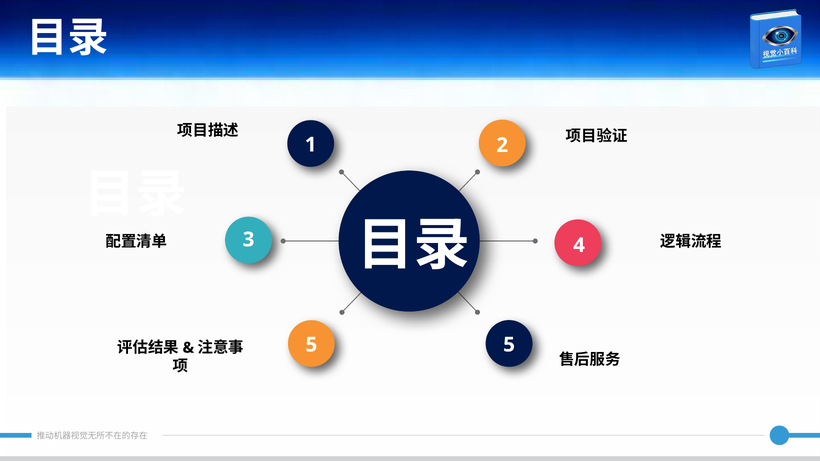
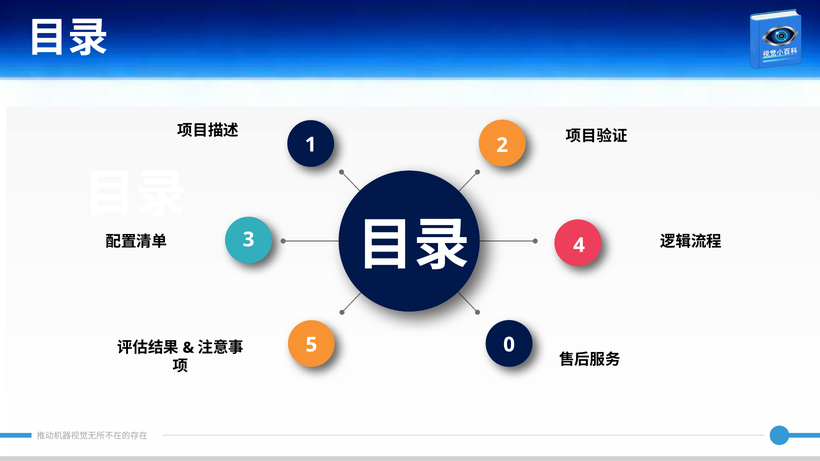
5 5: 5 -> 0 (509, 345)
